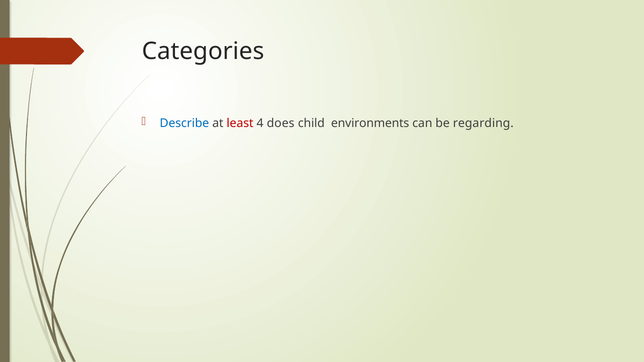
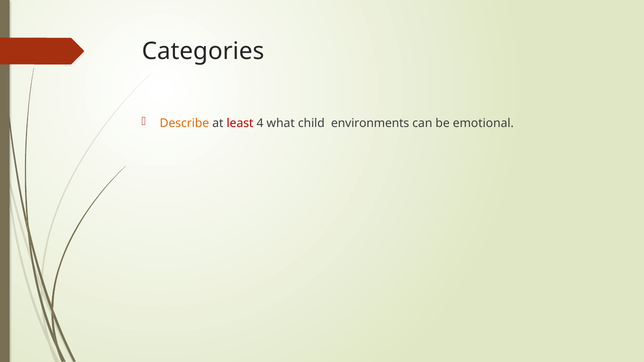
Describe colour: blue -> orange (184, 123)
does: does -> what (281, 123)
regarding: regarding -> emotional (483, 123)
